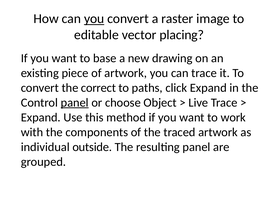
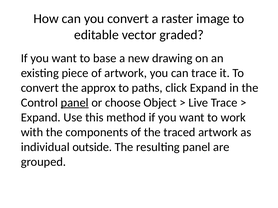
you underline: present -> none (94, 19)
placing: placing -> graded (182, 35)
correct: correct -> approx (98, 88)
